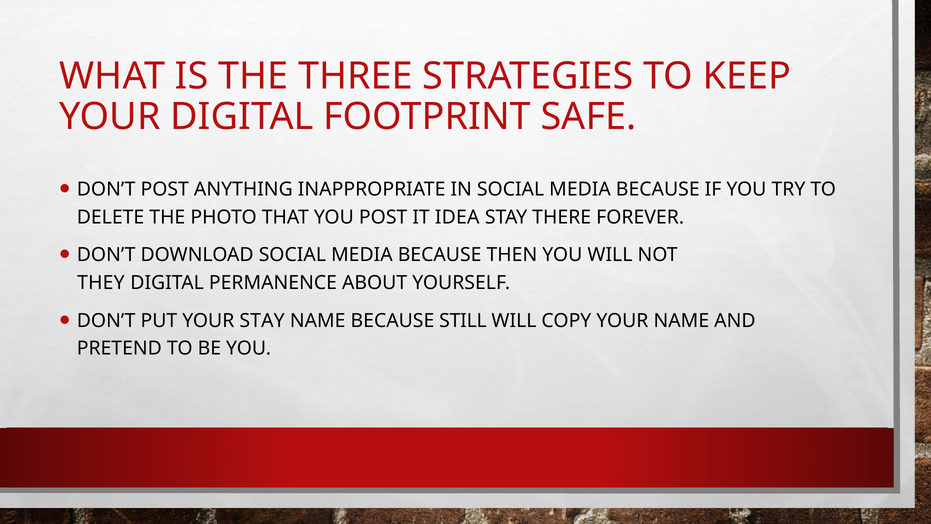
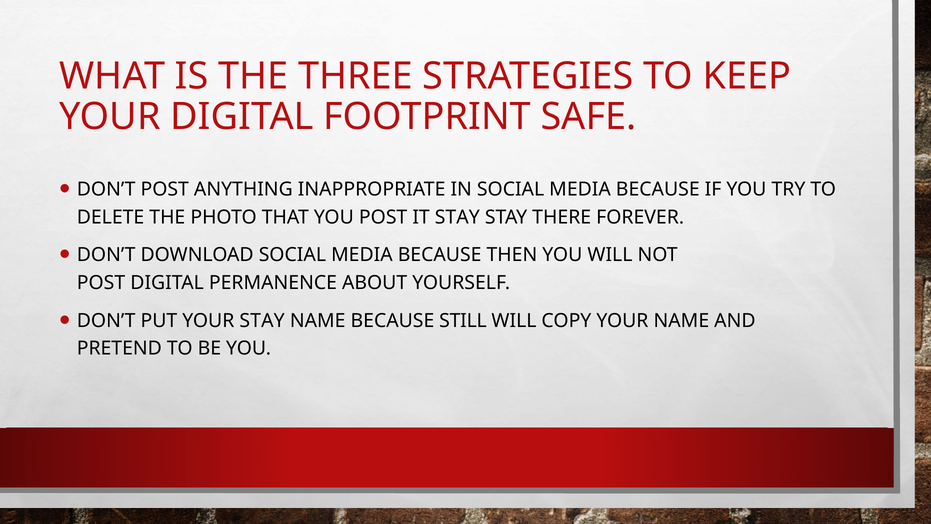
IT IDEA: IDEA -> STAY (457, 217)
THEY: THEY -> POST (101, 283)
